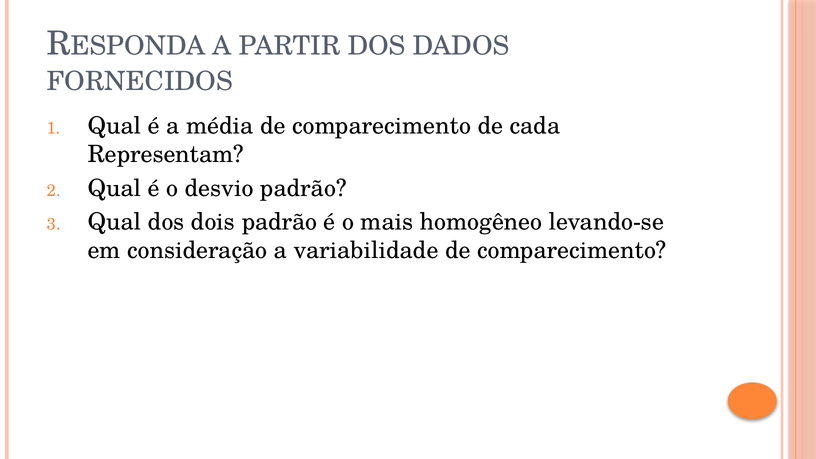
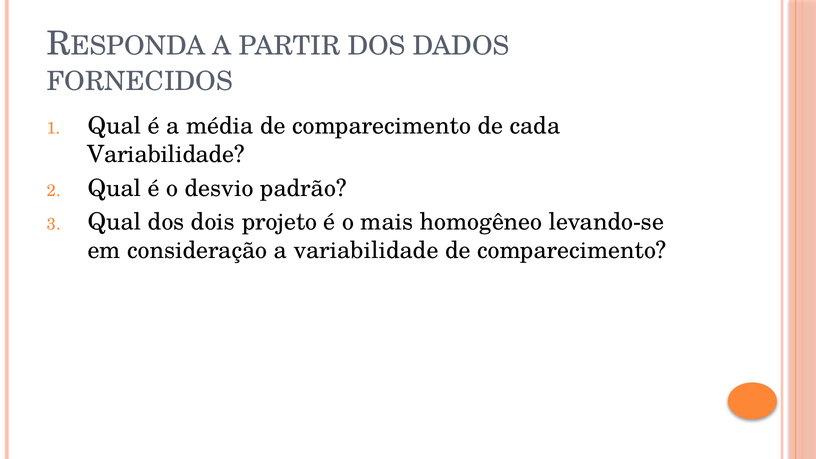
Representam: Representam -> Variabilidade (166, 155)
dois padrão: padrão -> projeto (279, 222)
